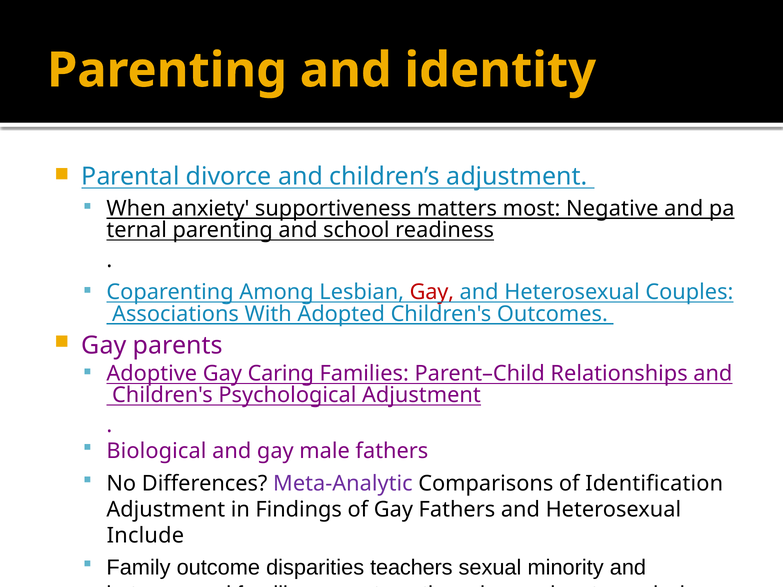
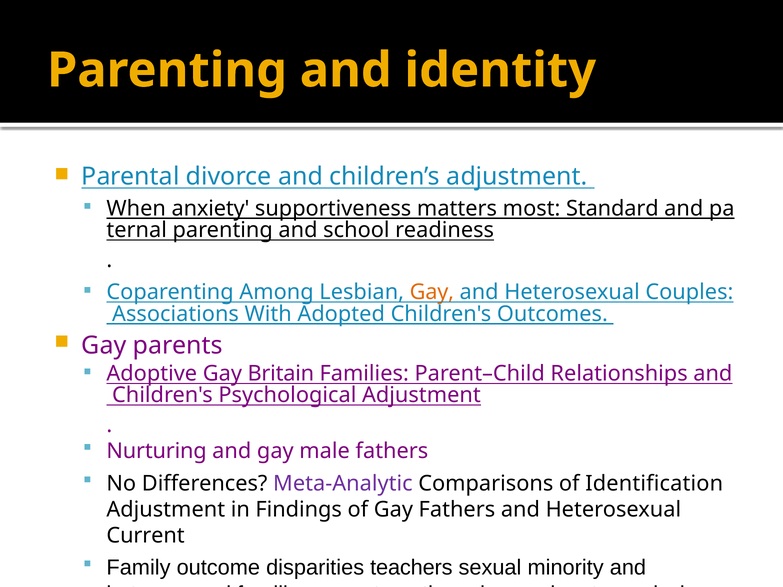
Negative: Negative -> Standard (612, 208)
Gay colour: red -> orange (432, 292)
Caring: Caring -> Britain (281, 374)
Biological: Biological -> Nurturing (157, 451)
Include: Include -> Current (146, 536)
